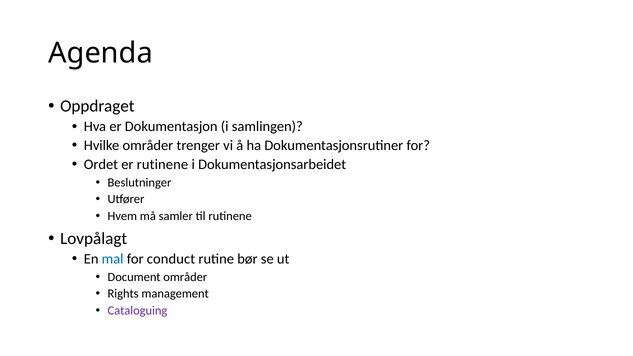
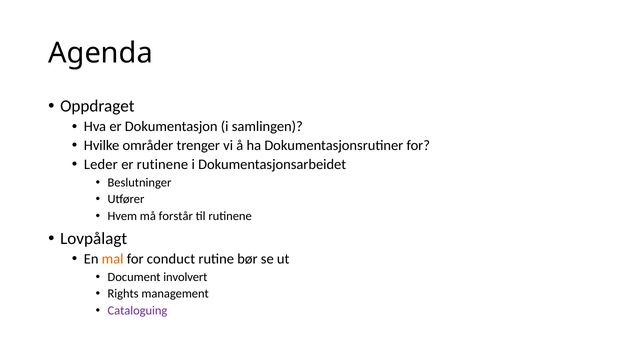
Ordet: Ordet -> Leder (101, 165)
samler: samler -> forstår (176, 216)
mal colour: blue -> orange (113, 259)
Document områder: områder -> involvert (185, 277)
